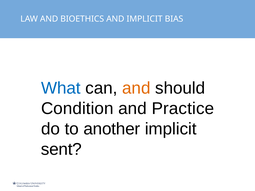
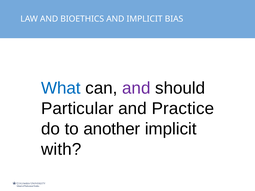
and colour: orange -> purple (136, 88)
Condition: Condition -> Particular (77, 109)
sent: sent -> with (61, 149)
